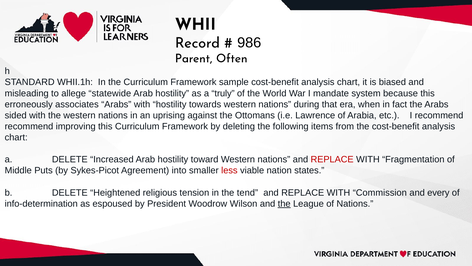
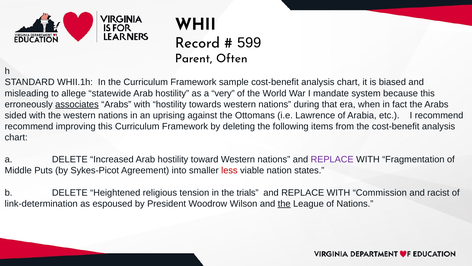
986: 986 -> 599 (249, 43)
truly: truly -> very (223, 93)
associates underline: none -> present (77, 104)
REPLACE colour: red -> purple (332, 159)
tend: tend -> trials (248, 192)
every: every -> racist (438, 192)
info-determination: info-determination -> link-determination (41, 203)
